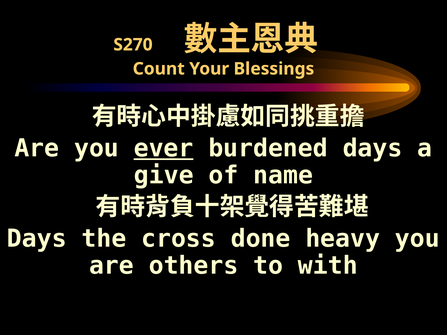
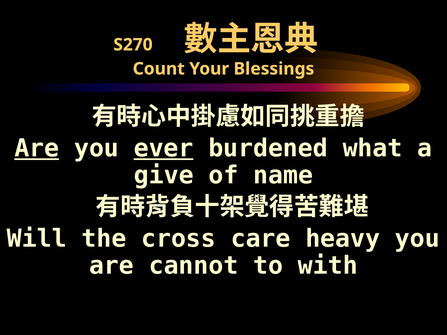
Are underline: none -> present (37, 149)
burdened days: days -> what (373, 149)
Days: Days -> Will (37, 239)
done: done -> care (261, 239)
others: others -> cannot (194, 266)
